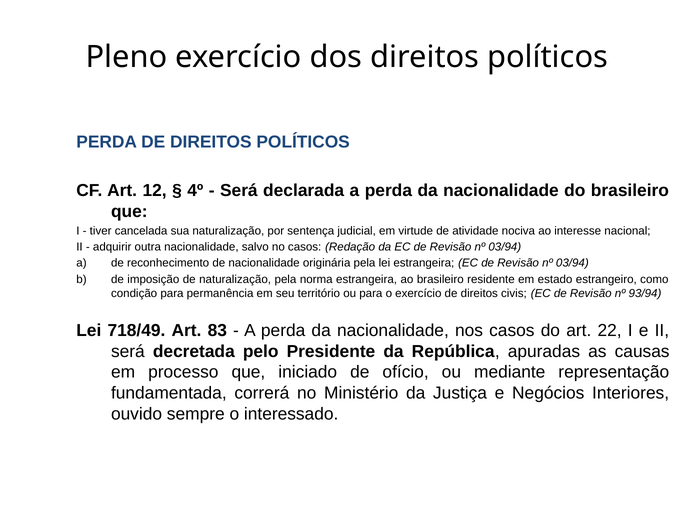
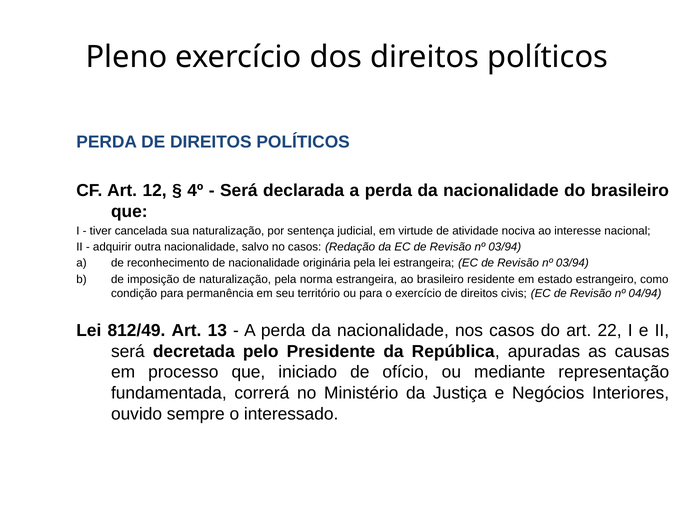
93/94: 93/94 -> 04/94 (645, 293)
718/49: 718/49 -> 812/49 (136, 331)
83: 83 -> 13 (217, 331)
